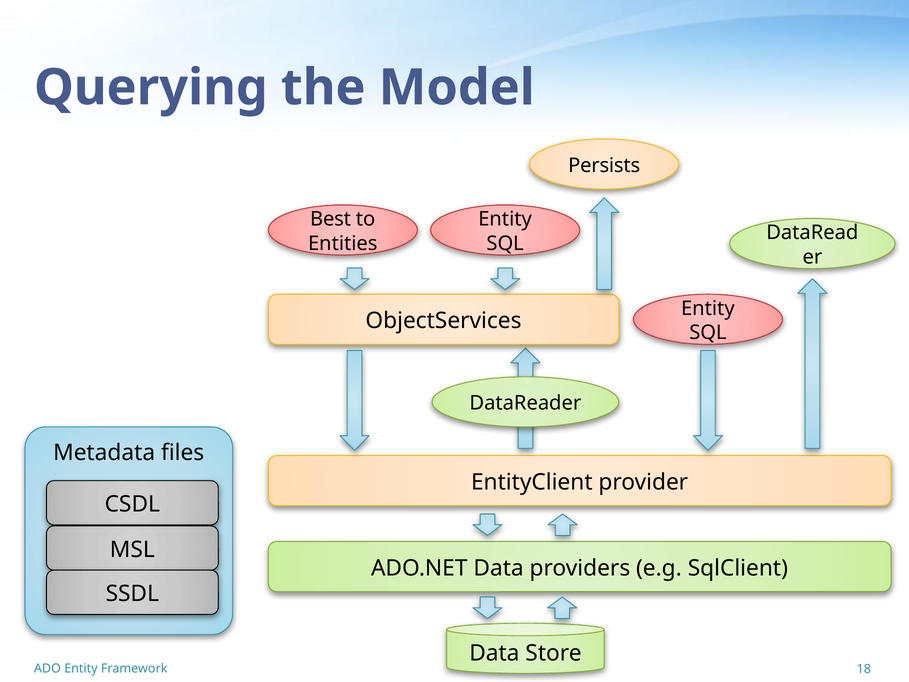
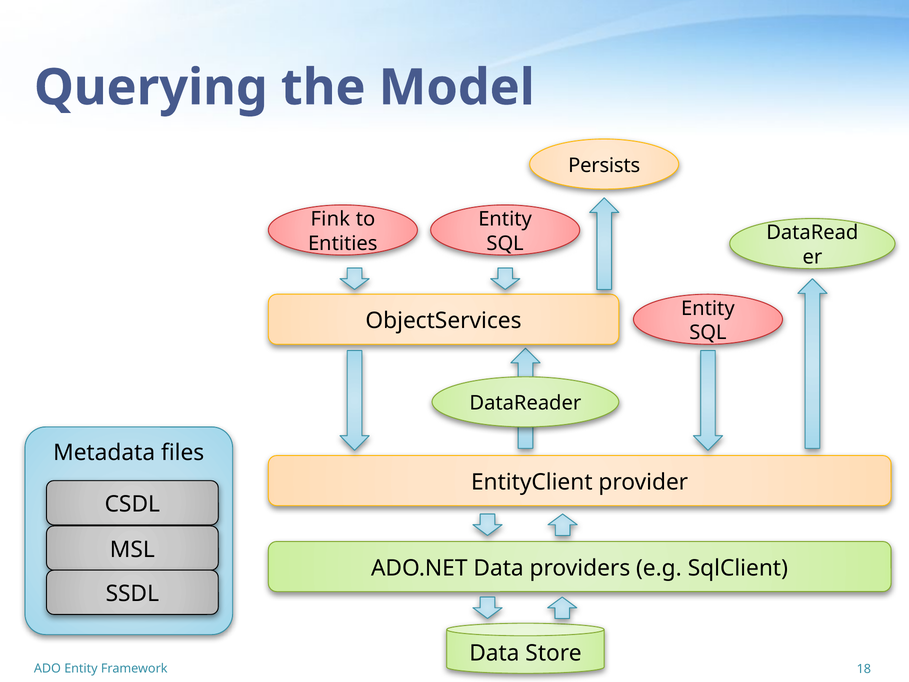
Best: Best -> Fink (330, 219)
